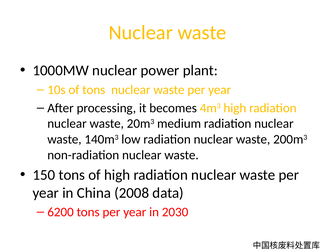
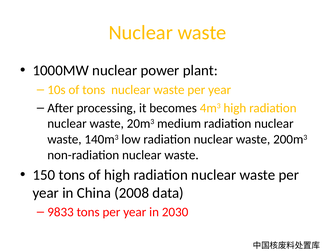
6200: 6200 -> 9833 (61, 211)
